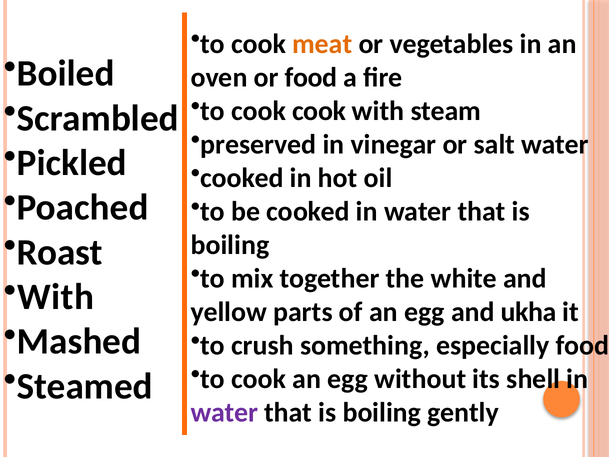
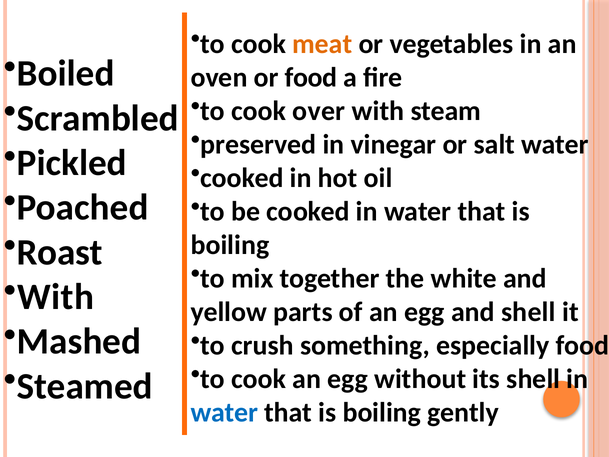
cook cook: cook -> over (319, 111)
and ukha: ukha -> shell (528, 312)
water colour: purple -> blue (224, 412)
